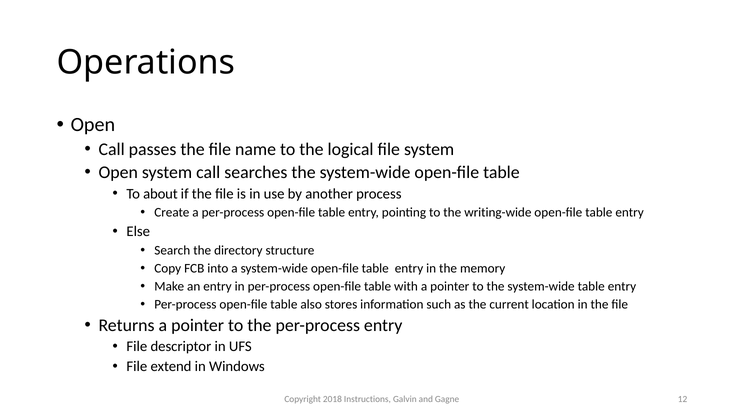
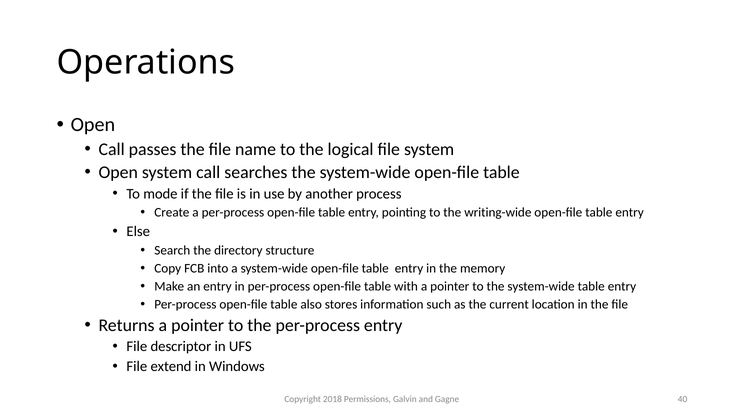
about: about -> mode (160, 194)
Instructions: Instructions -> Permissions (367, 400)
12: 12 -> 40 (683, 400)
